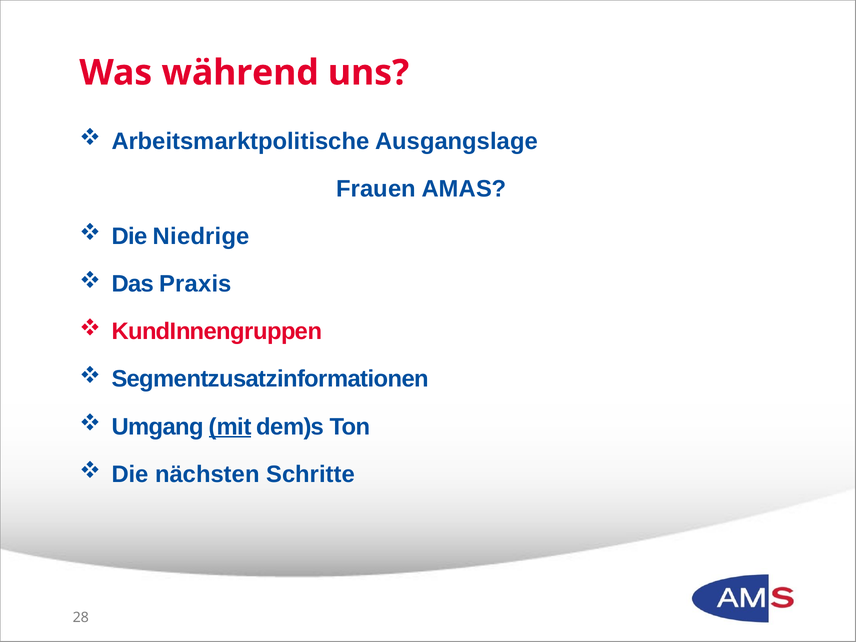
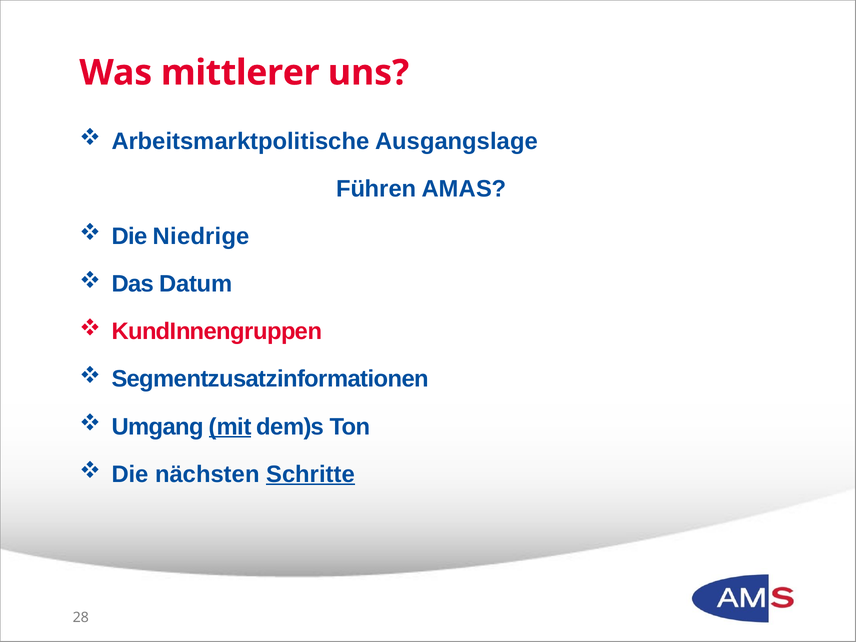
während: während -> mittlerer (240, 73)
Frauen: Frauen -> Führen (376, 189)
Praxis: Praxis -> Datum (196, 284)
Schritte underline: none -> present (310, 474)
